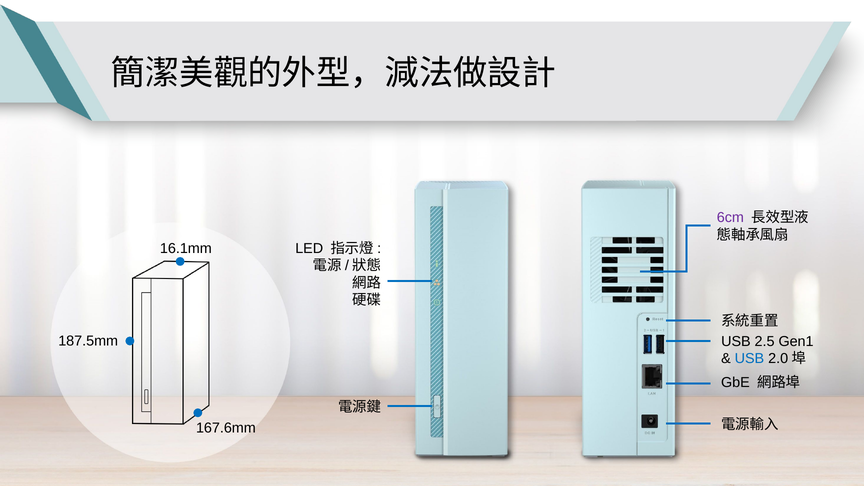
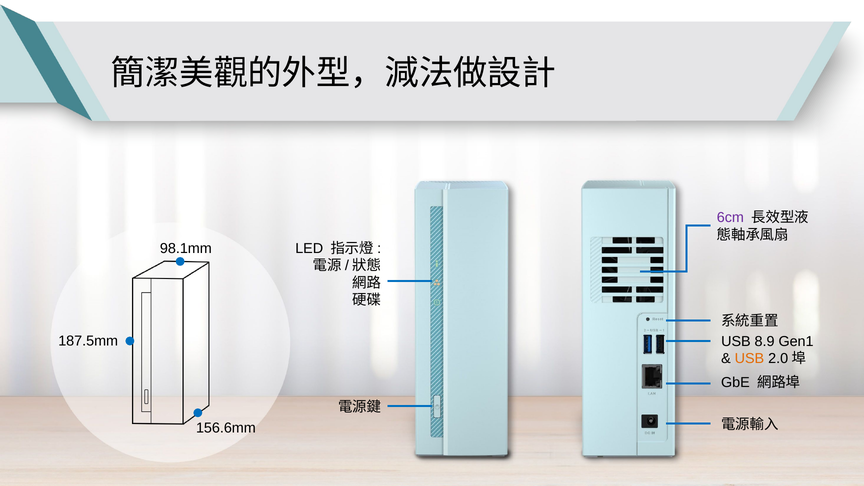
16.1mm: 16.1mm -> 98.1mm (186, 248)
2.5: 2.5 -> 8.9 (765, 341)
USB colour: blue -> orange (749, 359)
167.6mm: 167.6mm -> 156.6mm (226, 428)
